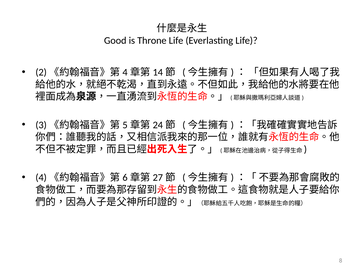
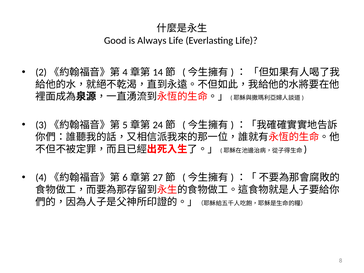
Throne: Throne -> Always (152, 40)
